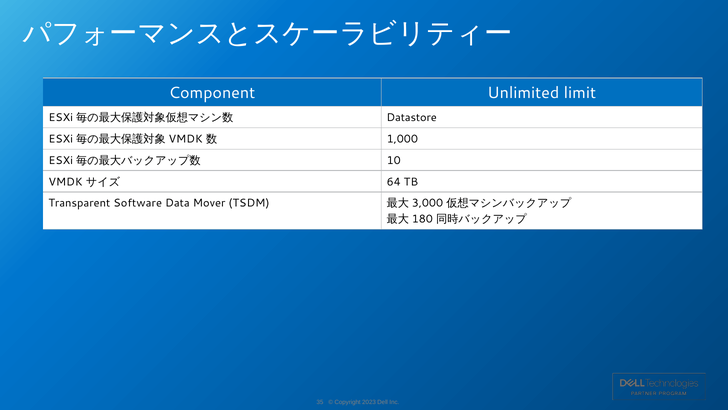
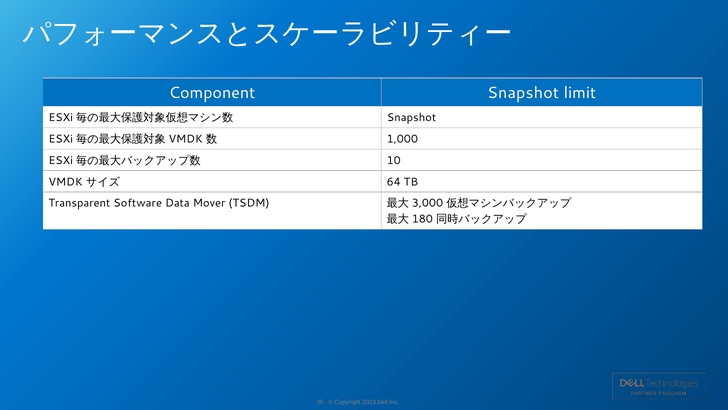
Component Unlimited: Unlimited -> Snapshot (523, 93)
Datastore: Datastore -> Snapshot (412, 118)
